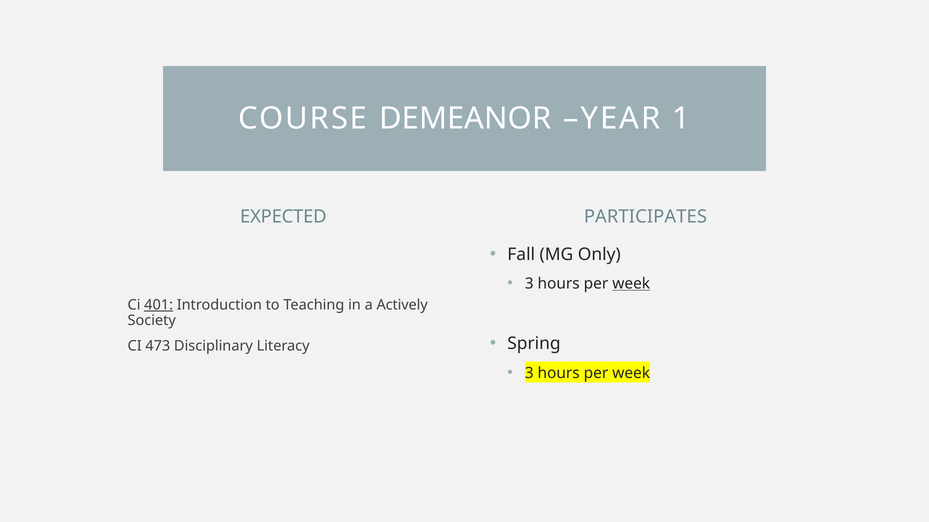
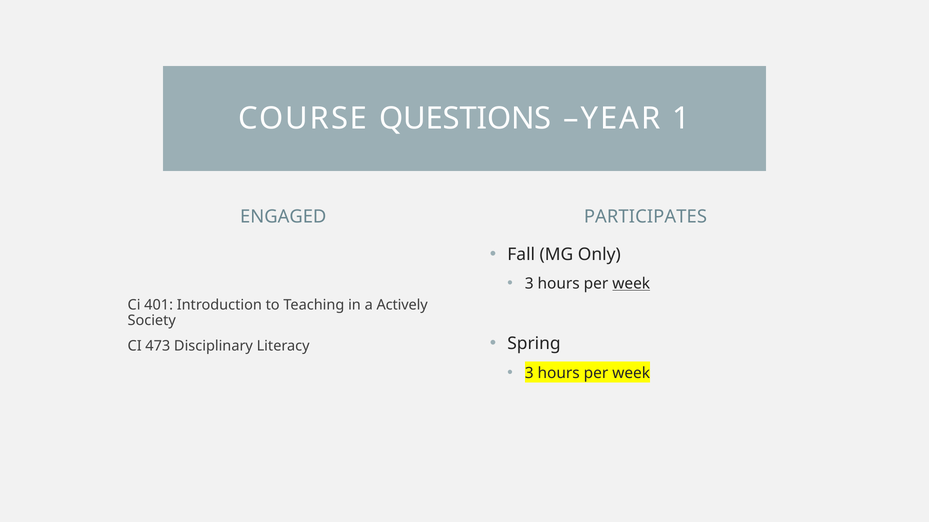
DEMEANOR: DEMEANOR -> QUESTIONS (465, 119)
EXPECTED: EXPECTED -> ENGAGED (283, 217)
401 underline: present -> none (159, 305)
